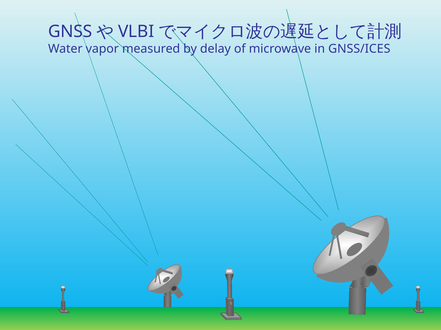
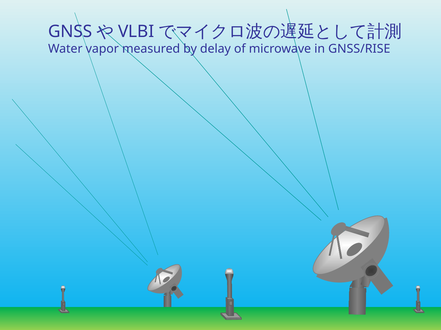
GNSS/ICES: GNSS/ICES -> GNSS/RISE (359, 49)
